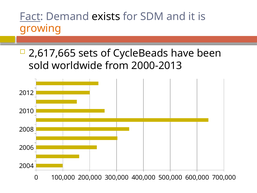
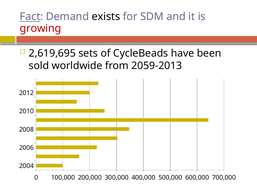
growing colour: orange -> red (40, 28)
2,617,665: 2,617,665 -> 2,619,695 (52, 53)
2000-2013: 2000-2013 -> 2059-2013 (157, 66)
